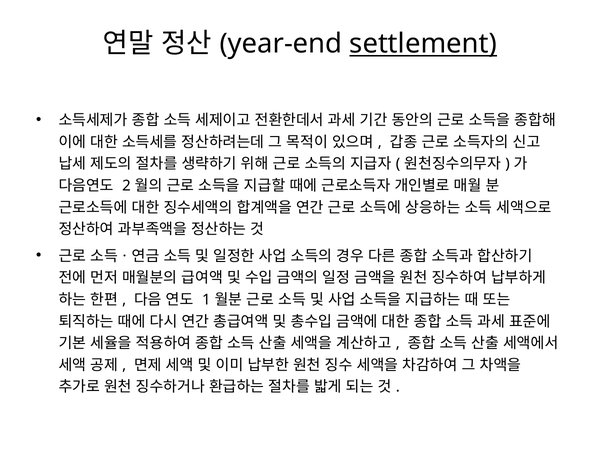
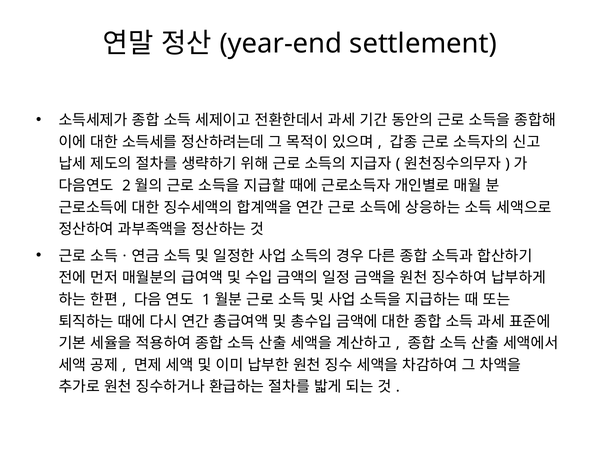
settlement underline: present -> none (423, 44)
